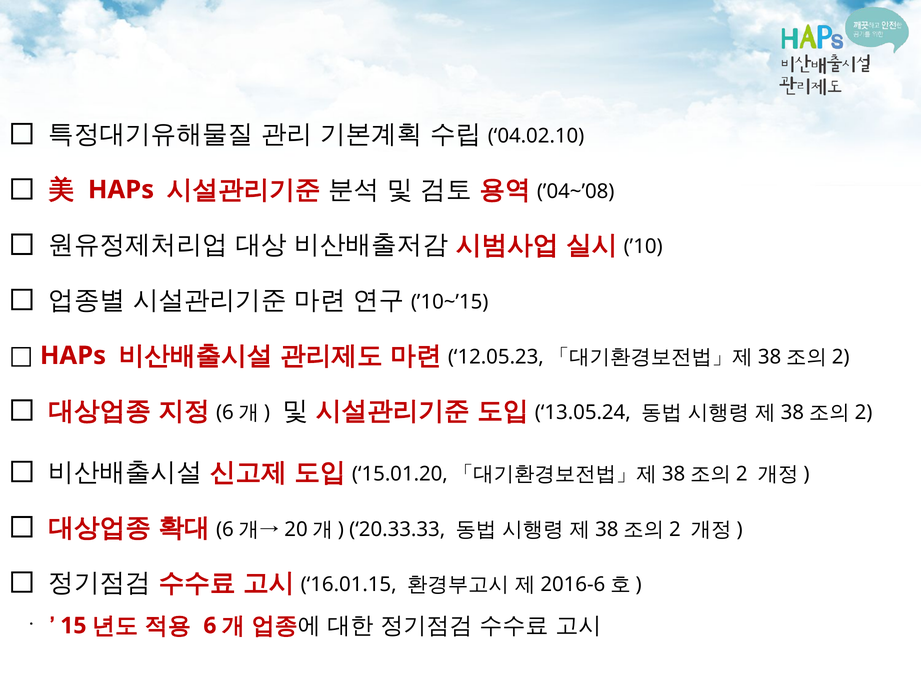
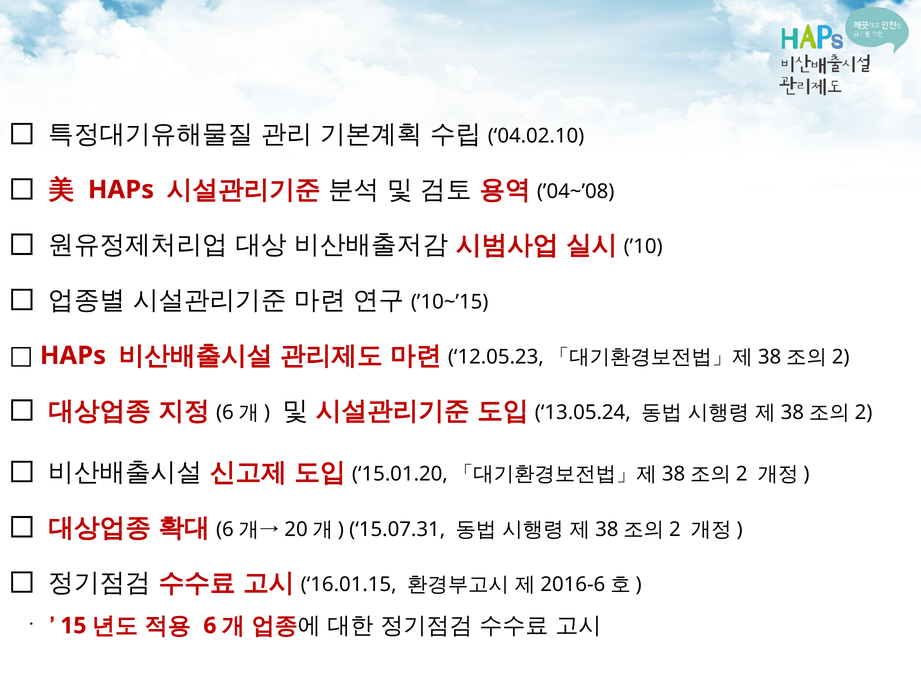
20.33.33: 20.33.33 -> 15.07.31 (397, 529)
